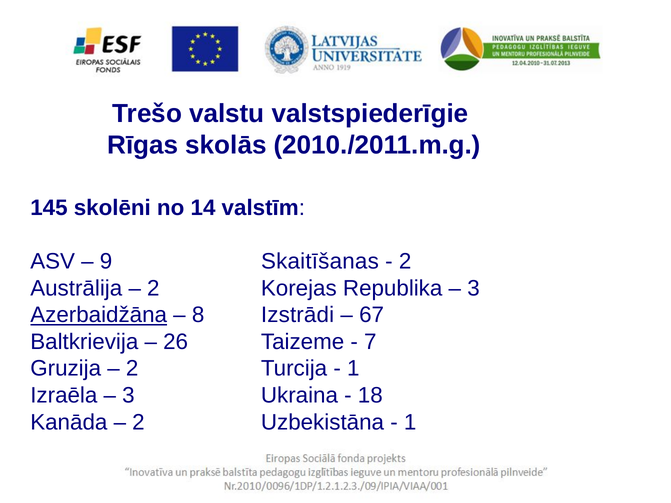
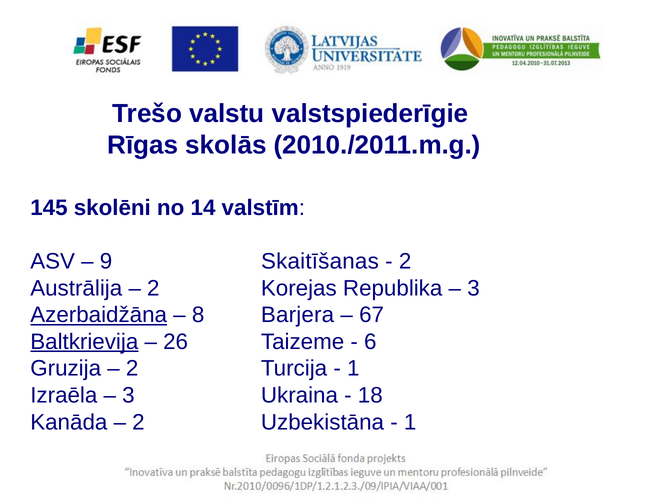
Izstrādi: Izstrādi -> Barjera (298, 315)
Baltkrievija underline: none -> present (84, 342)
7: 7 -> 6 (370, 342)
